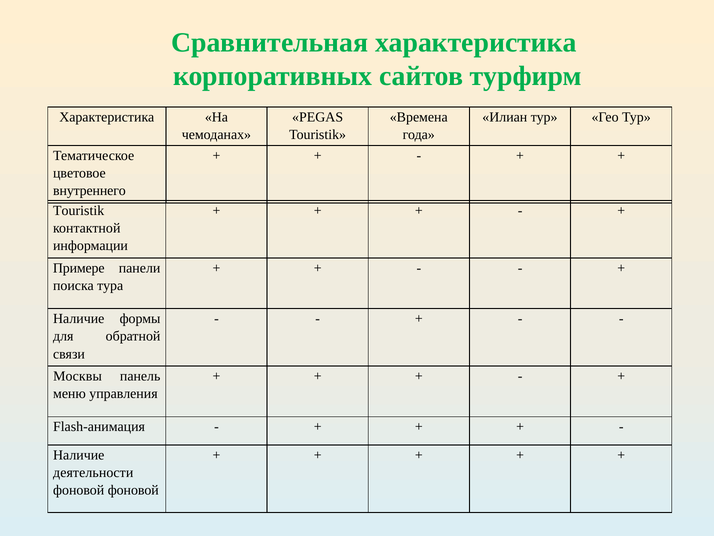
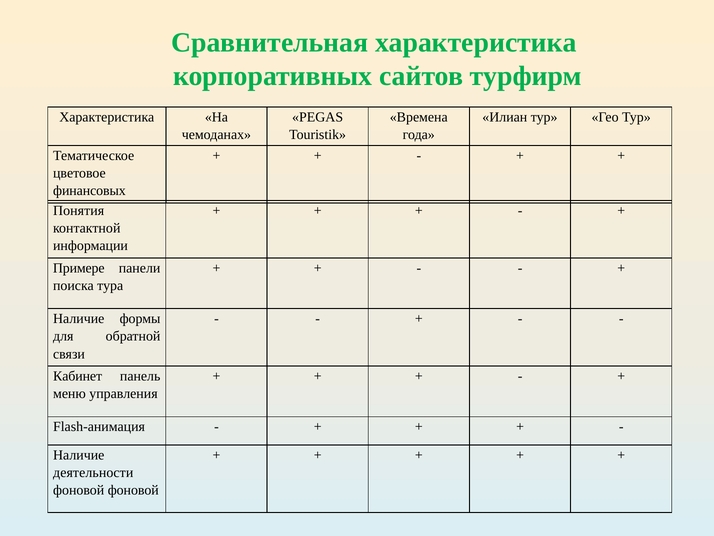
внутреннего: внутреннего -> финансовых (89, 191)
Touristik: Touristik -> Понятия (79, 210)
Москвы: Москвы -> Кабинет (78, 376)
